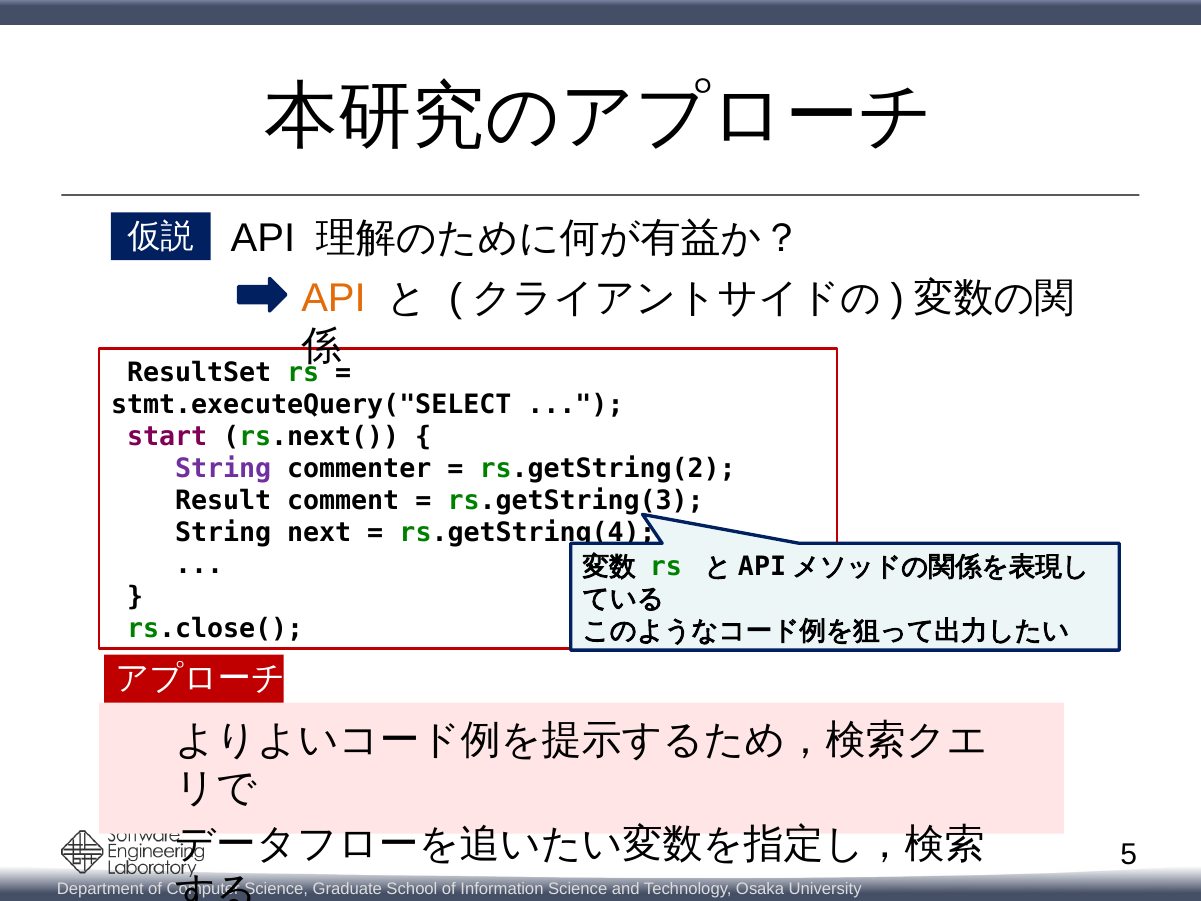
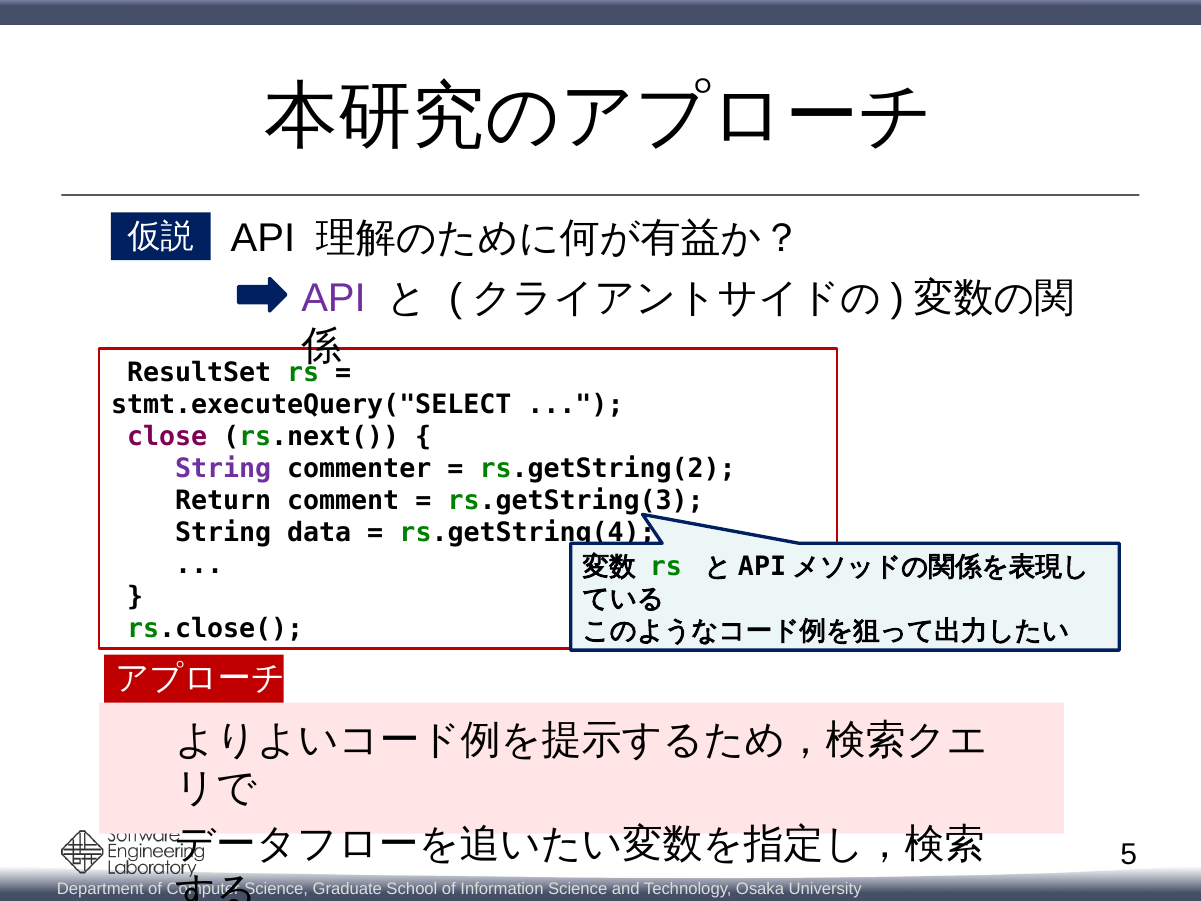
API colour: orange -> purple (333, 298)
start: start -> close (167, 436)
Result: Result -> Return (223, 500)
next: next -> data (319, 532)
